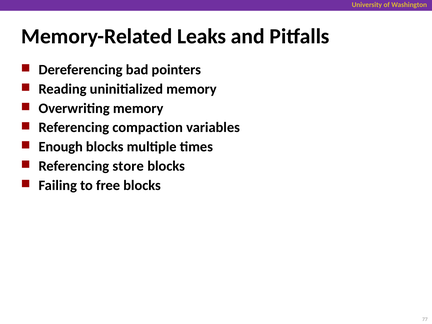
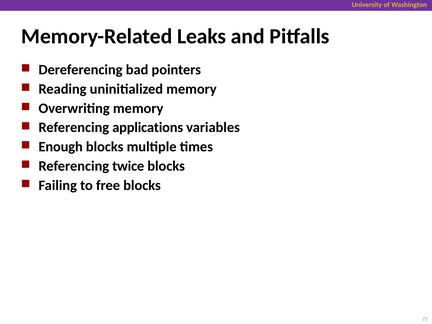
compaction: compaction -> applications (148, 128)
store: store -> twice (128, 166)
